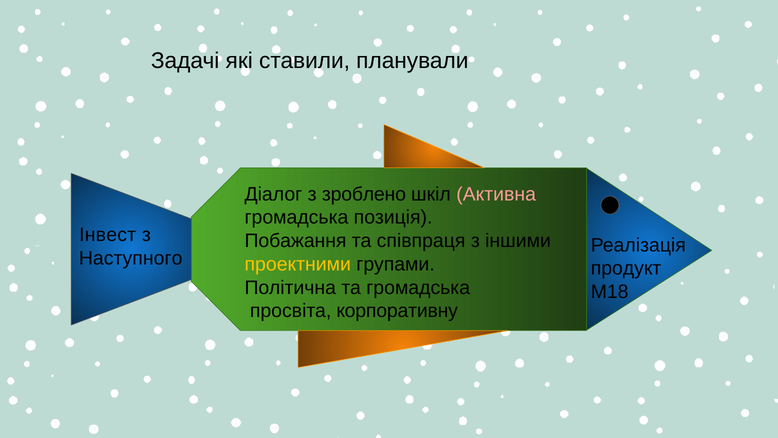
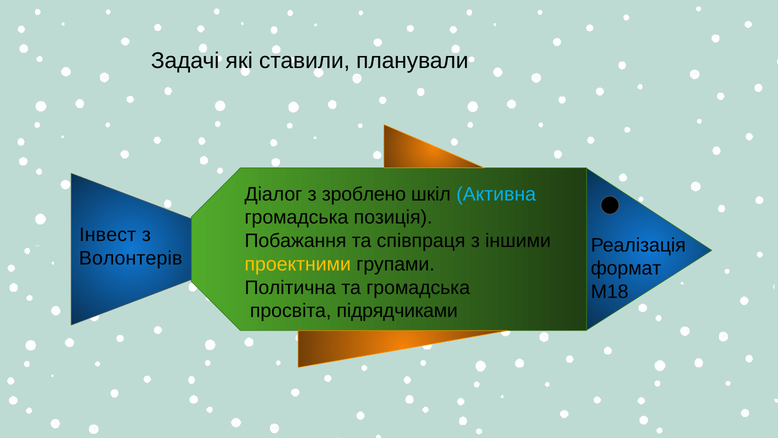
Активна colour: pink -> light blue (496, 194)
Наступного: Наступного -> Волонтерів (131, 258)
продукт: продукт -> формат (626, 268)
корпоративну: корпоративну -> підрядчиками (397, 311)
